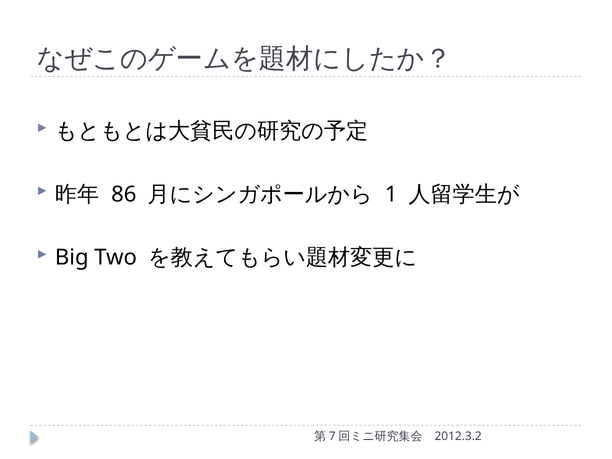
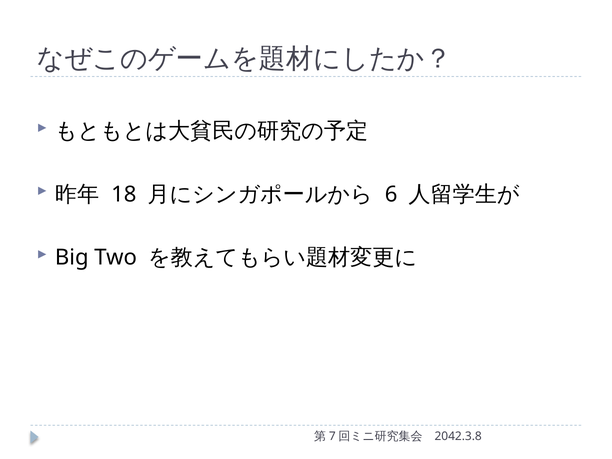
86: 86 -> 18 (124, 194)
1: 1 -> 6 (391, 194)
2012.3.2: 2012.3.2 -> 2042.3.8 (458, 436)
